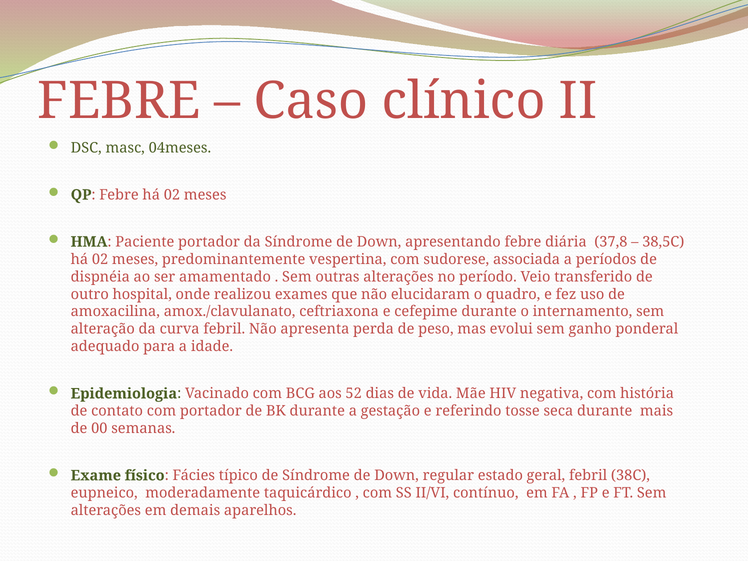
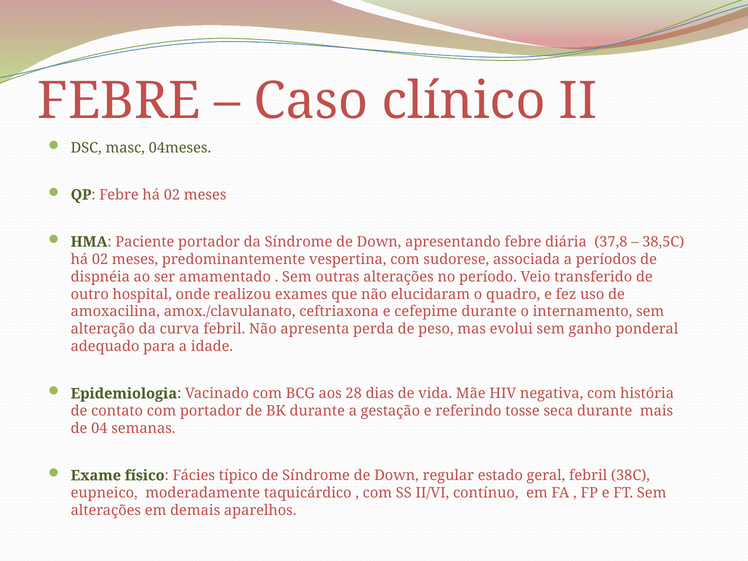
52: 52 -> 28 (354, 394)
00: 00 -> 04 (99, 429)
